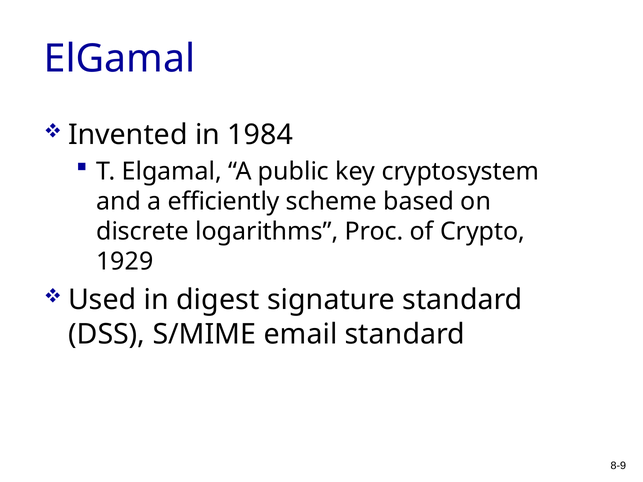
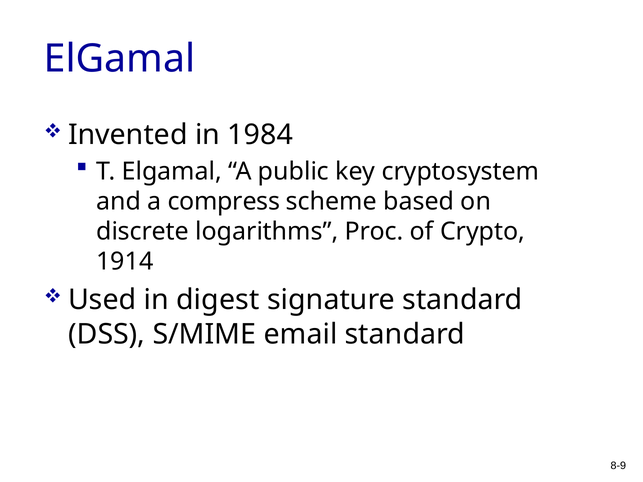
efficiently: efficiently -> compress (224, 202)
1929: 1929 -> 1914 (125, 262)
